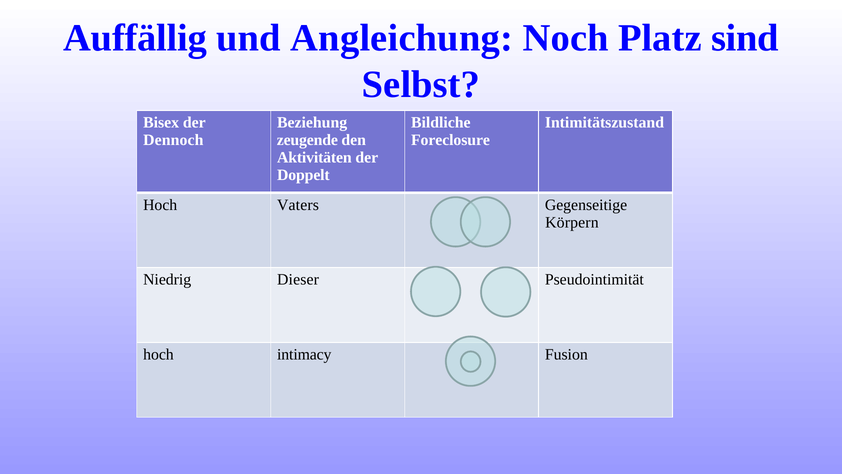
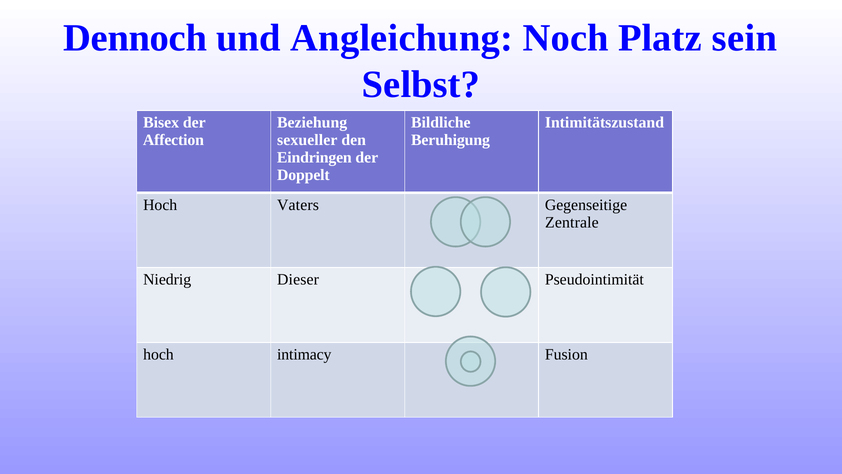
Auffällig: Auffällig -> Dennoch (135, 38)
sind: sind -> sein (744, 38)
Dennoch: Dennoch -> Affection (173, 140)
zeugende: zeugende -> sexueller (307, 140)
Foreclosure: Foreclosure -> Beruhigung (451, 140)
Aktivitäten: Aktivitäten -> Eindringen (314, 158)
Körpern: Körpern -> Zentrale (572, 222)
